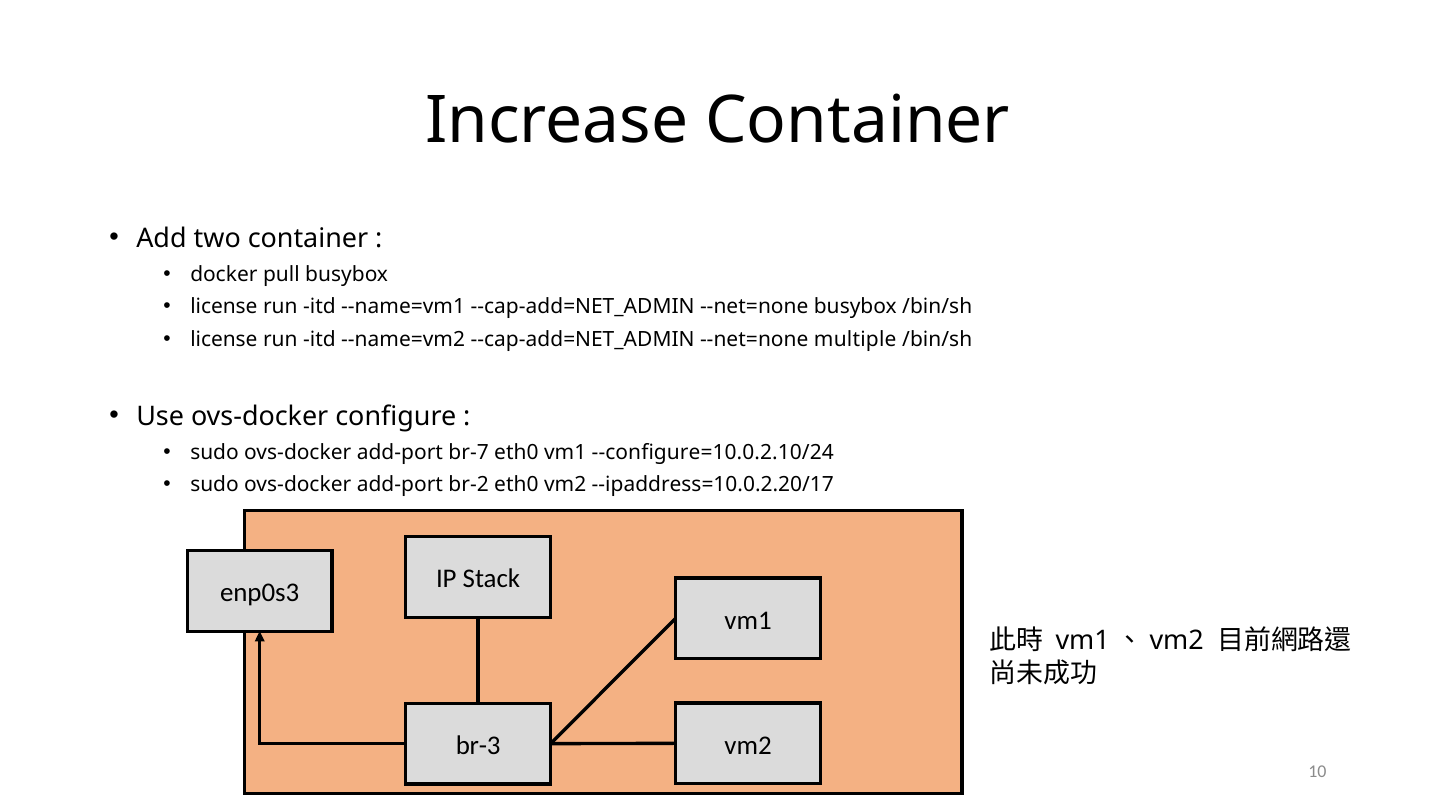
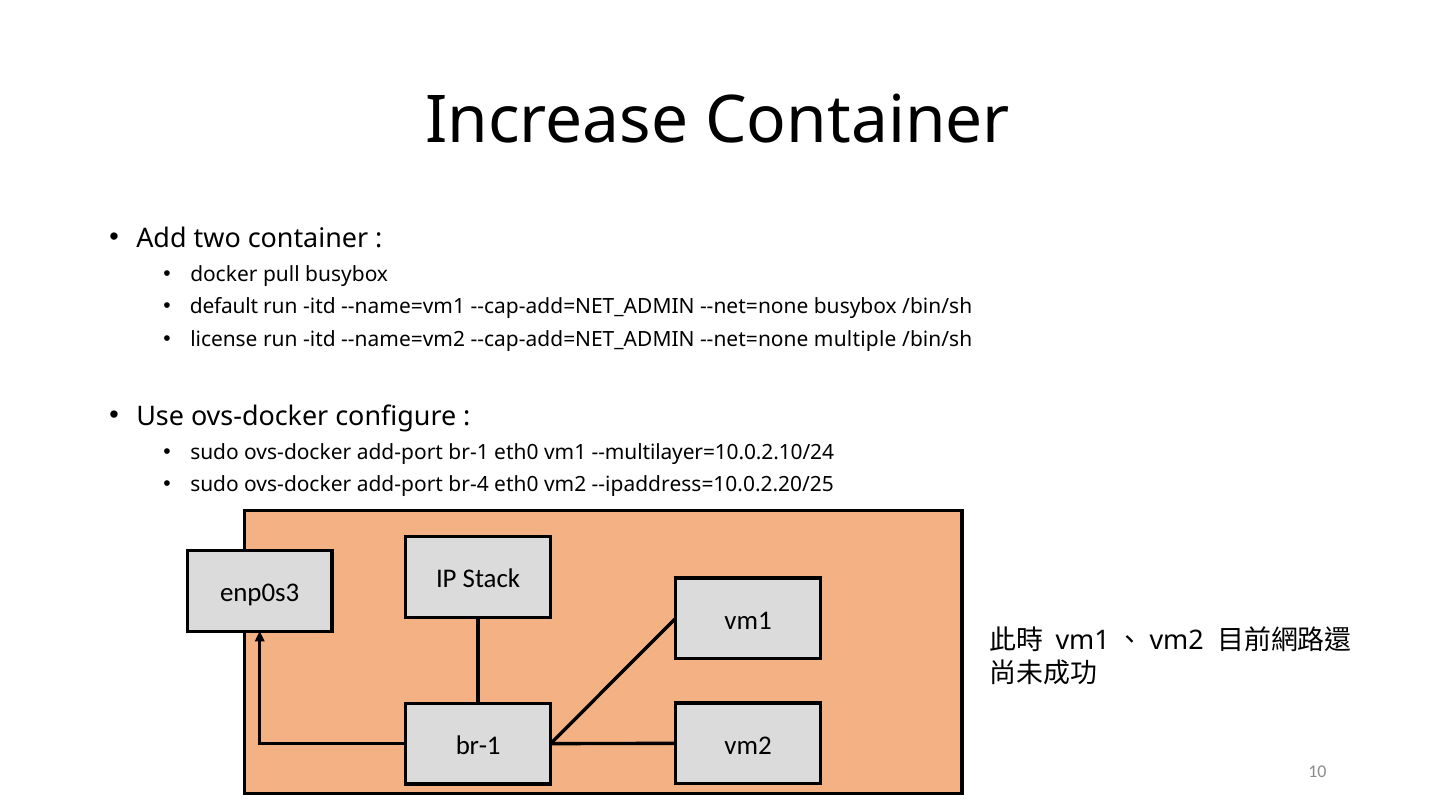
license: license -> default (224, 307)
add-port br-7: br-7 -> br-1 (469, 452)
--configure=10.0.2.10/24: --configure=10.0.2.10/24 -> --multilayer=10.0.2.10/24 (713, 452)
br-2: br-2 -> br-4 (469, 485)
--ipaddress=10.0.2.20/17: --ipaddress=10.0.2.20/17 -> --ipaddress=10.0.2.20/25 (713, 485)
br-3: br-3 -> br-1 (478, 745)
